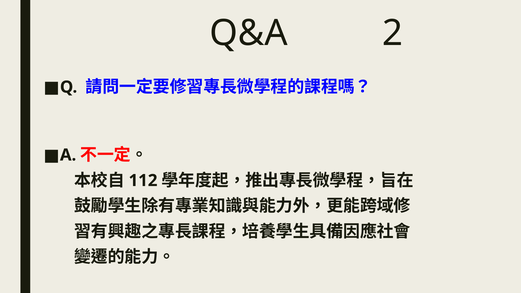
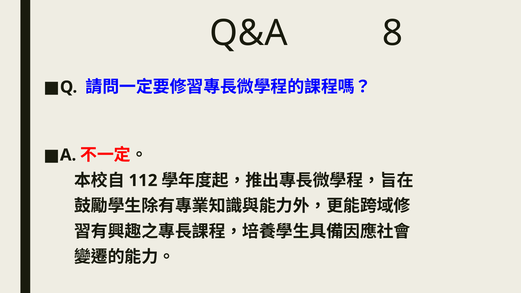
2: 2 -> 8 (393, 33)
